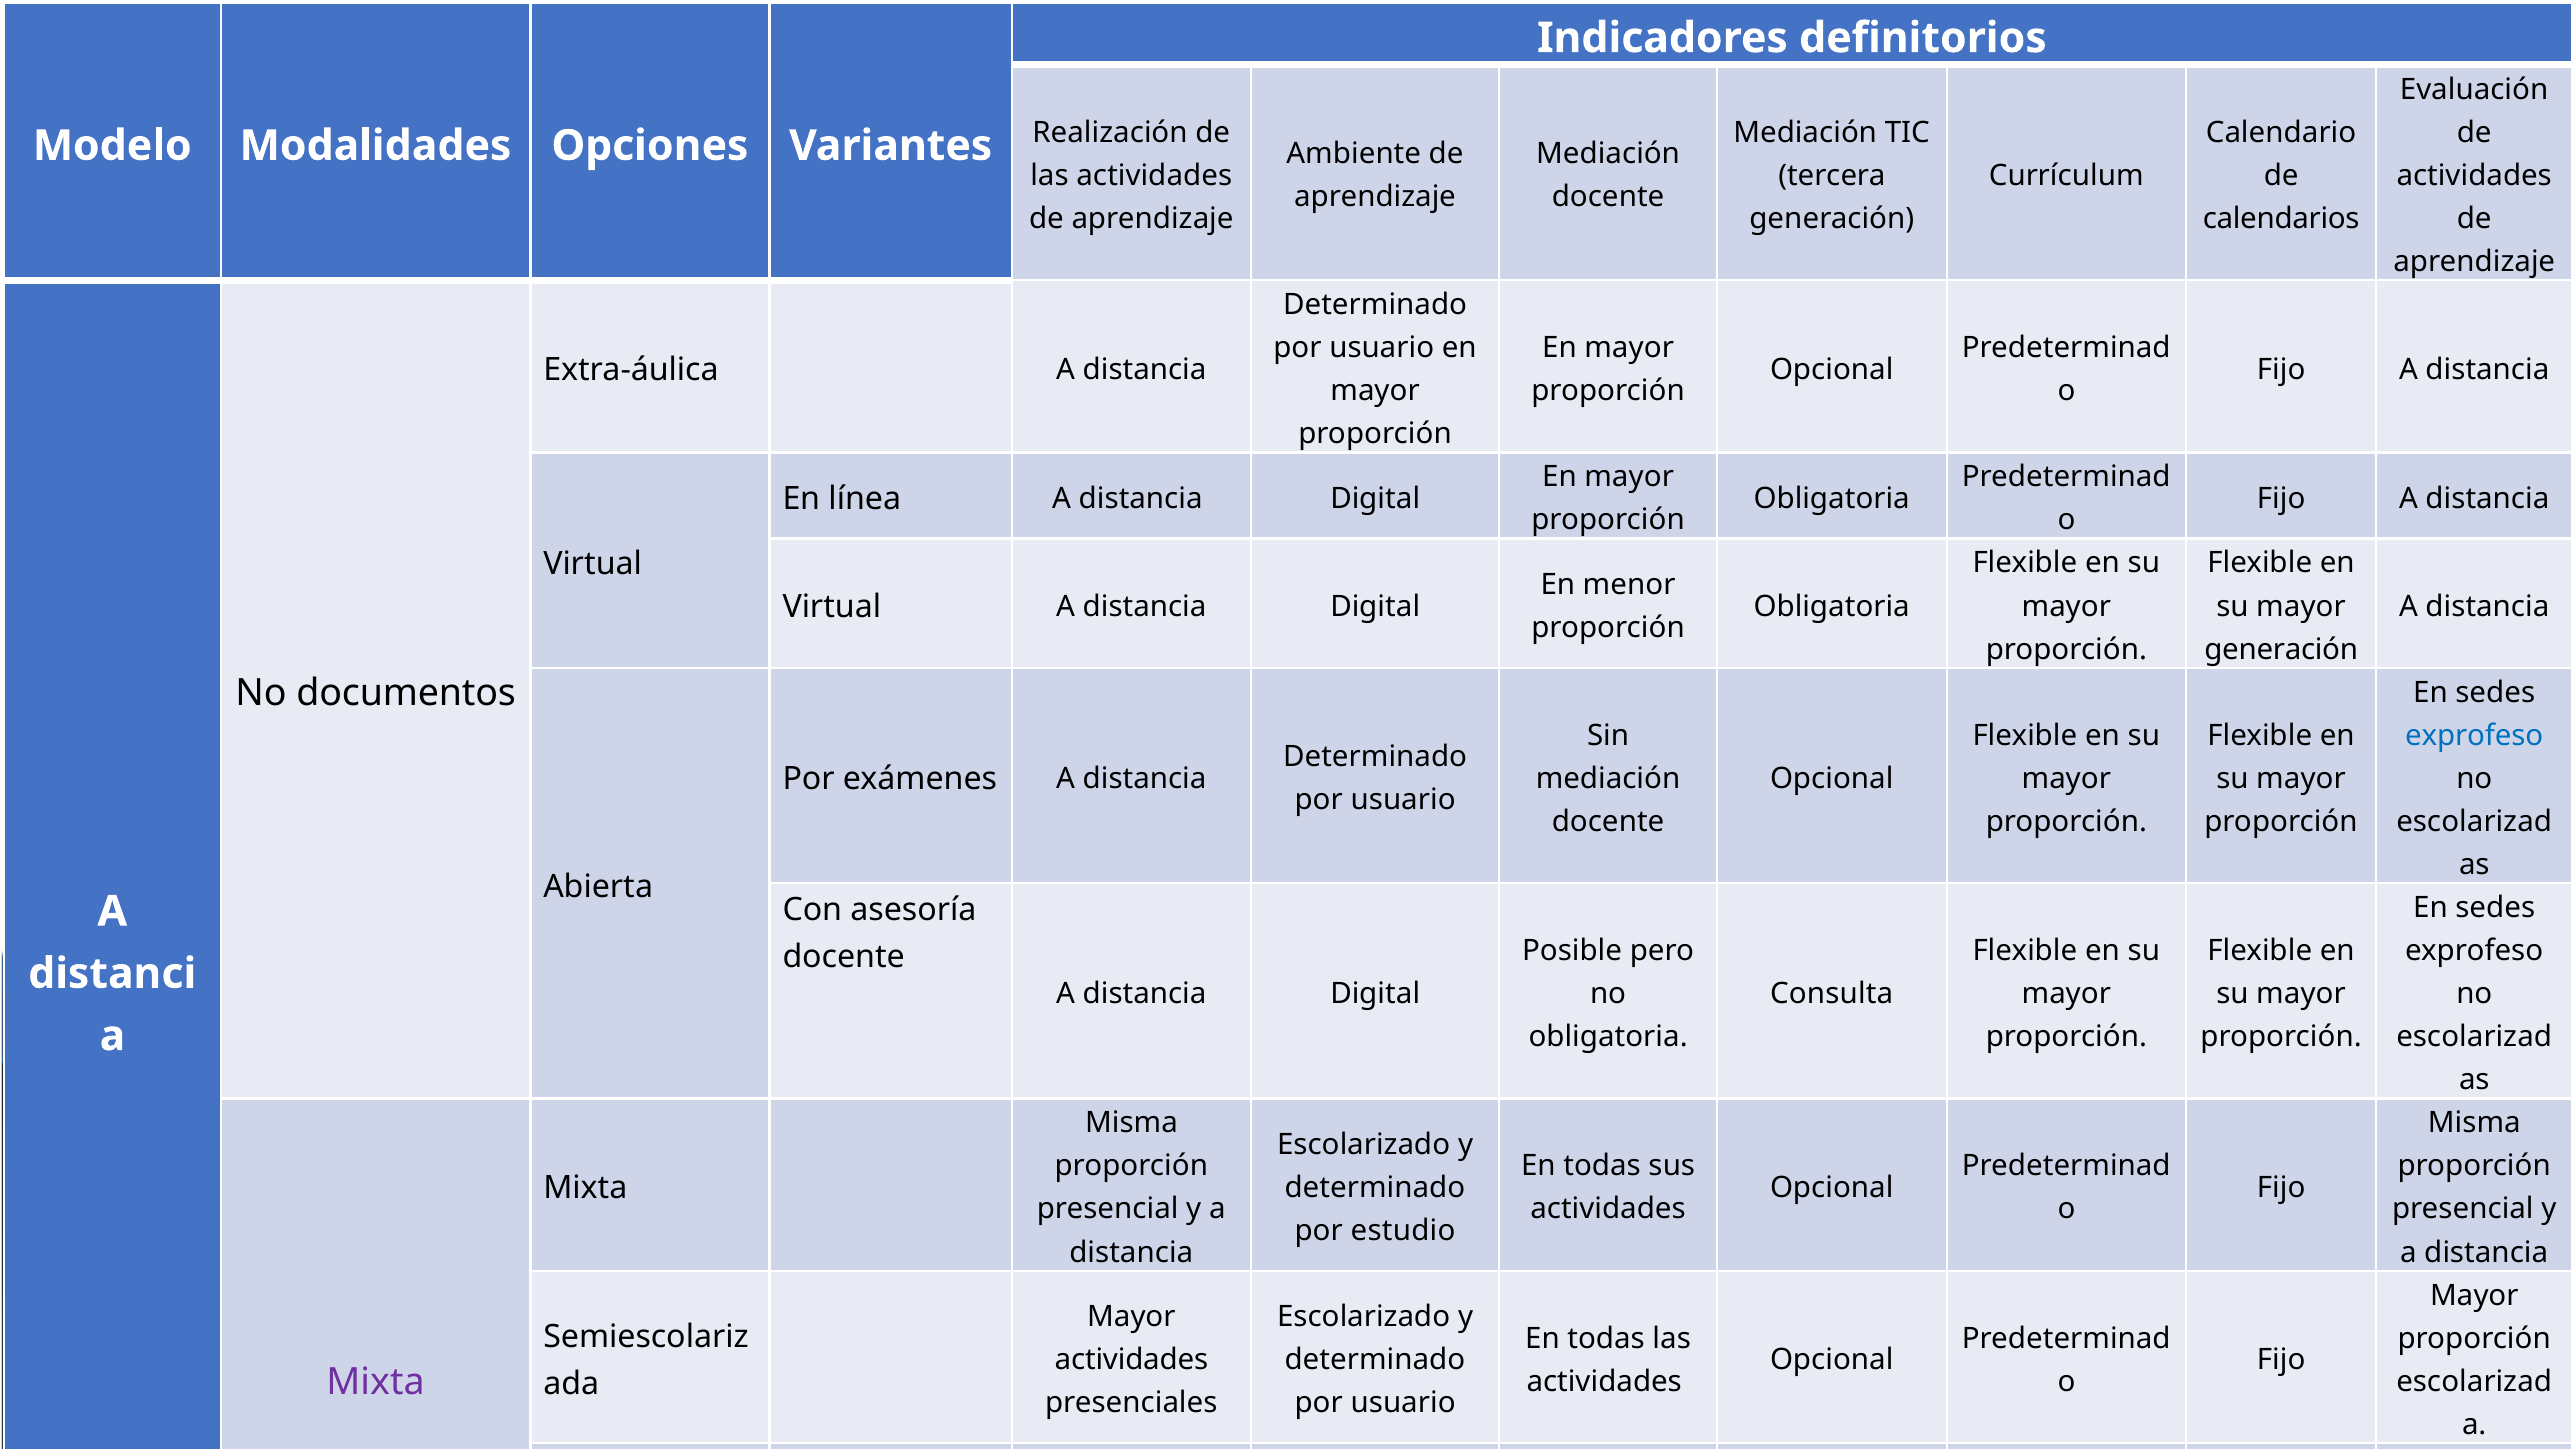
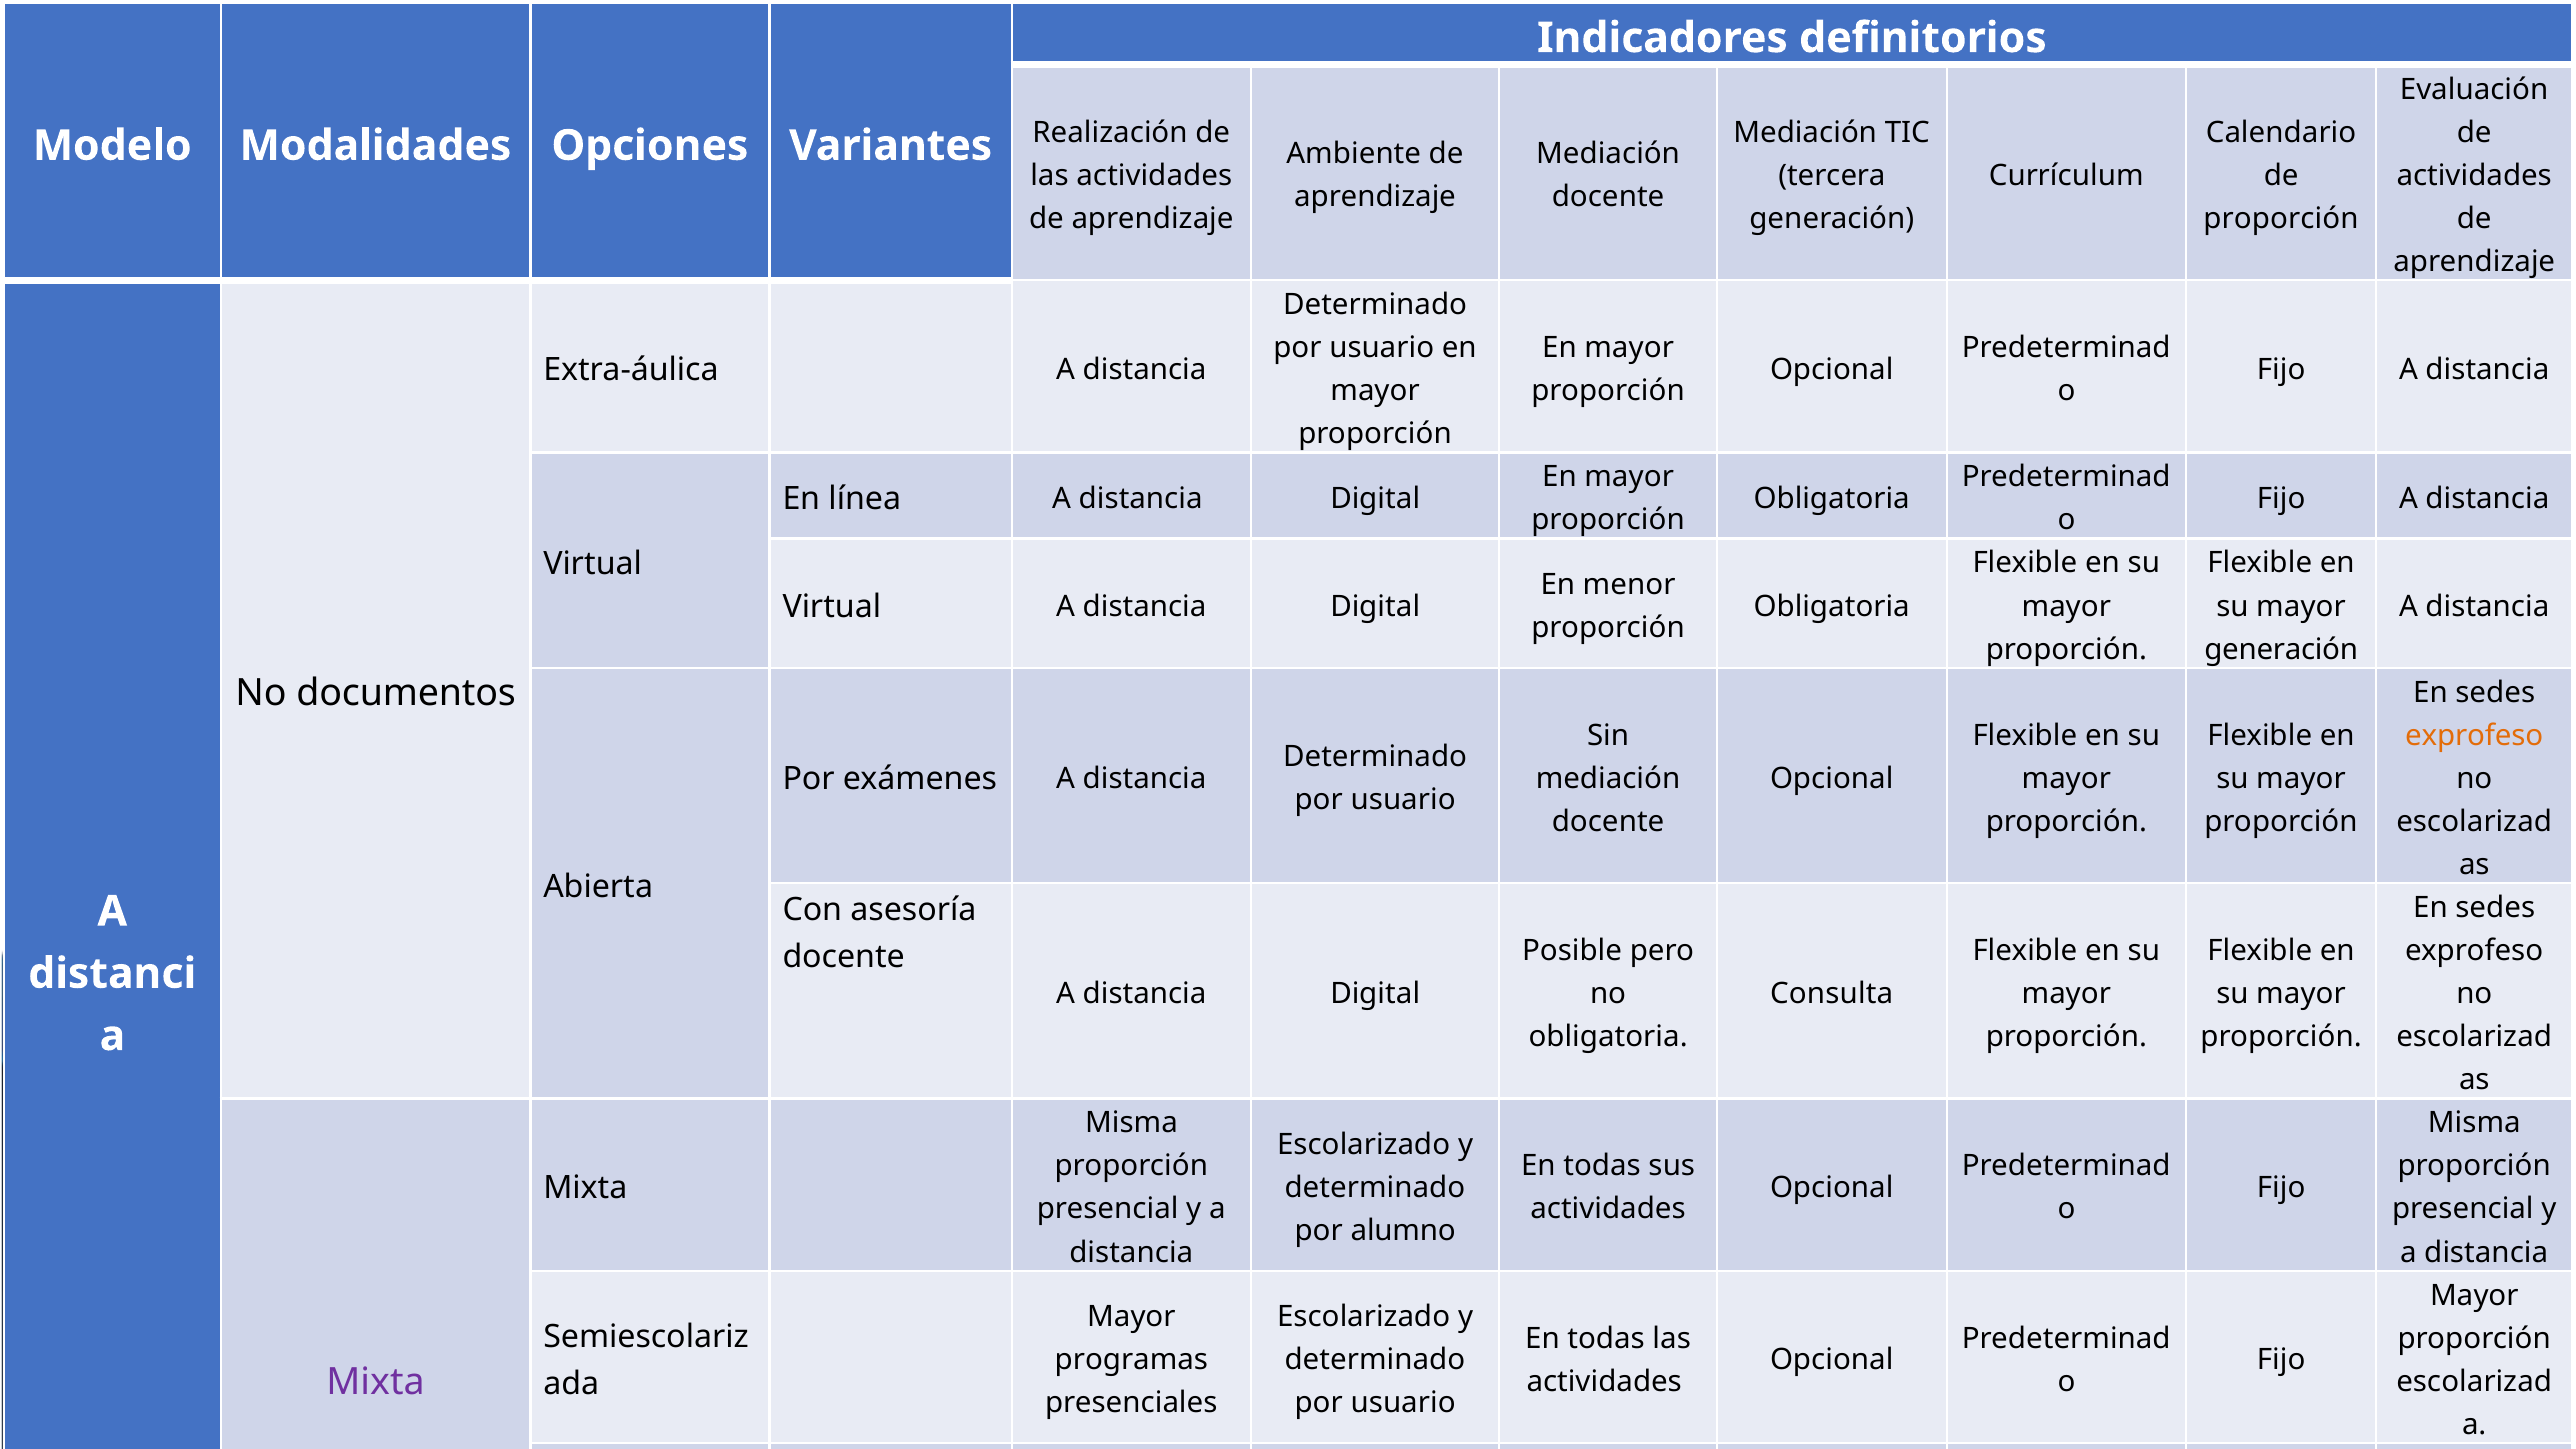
calendarios: calendarios -> proporción (2281, 219)
exprofeso colour: blue -> orange (2474, 736)
estudio: estudio -> alumno (1403, 1231)
actividades: actividades -> programas (1131, 1360)
